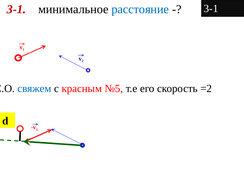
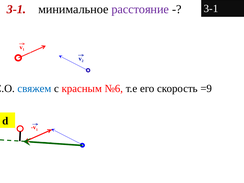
расстояние colour: blue -> purple (140, 9)
№5: №5 -> №6 (114, 89)
=2: =2 -> =9 (206, 89)
